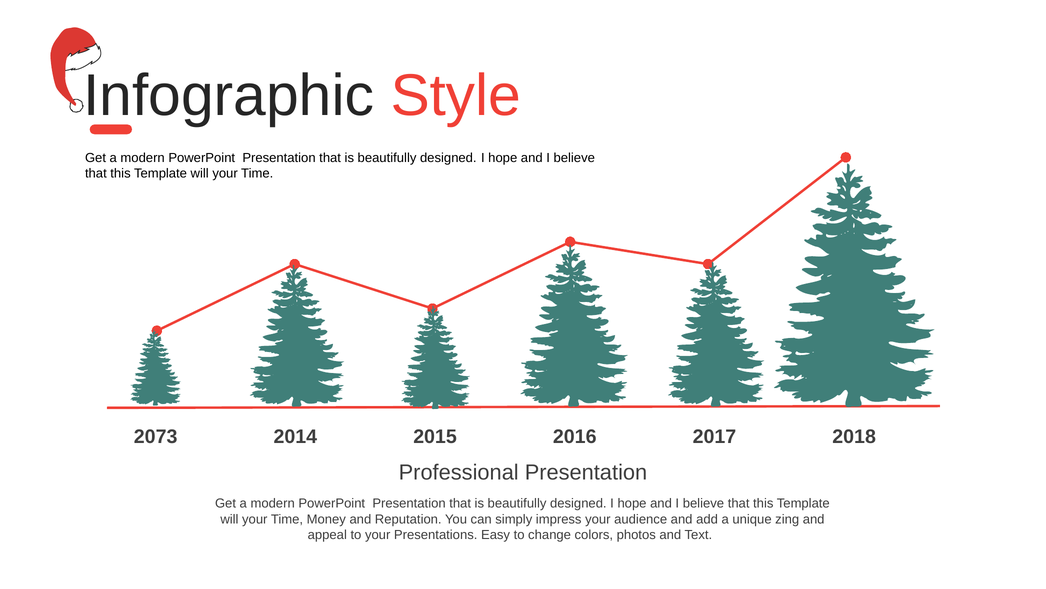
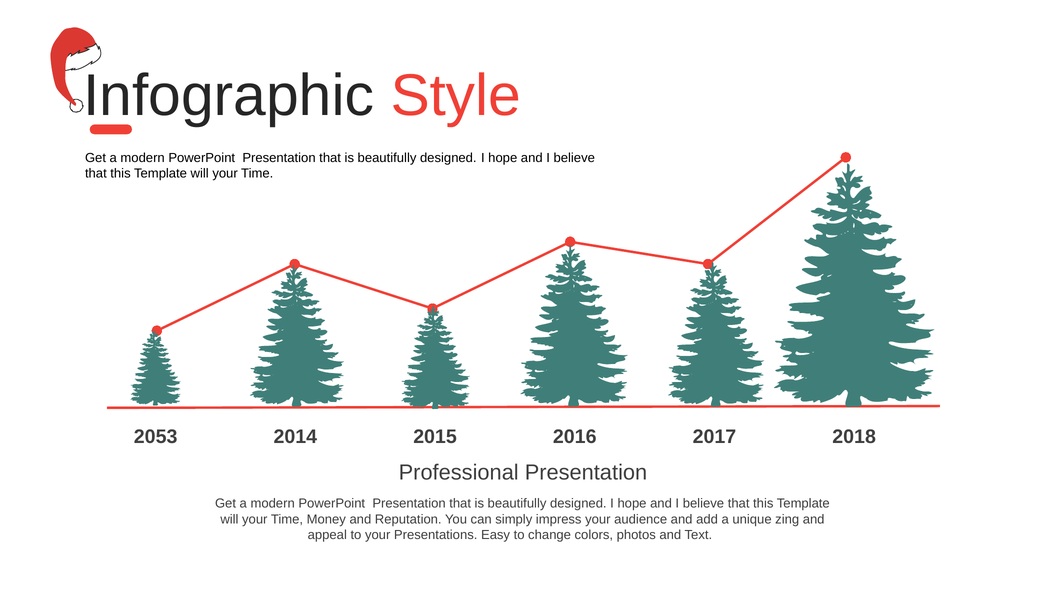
2073: 2073 -> 2053 (156, 436)
